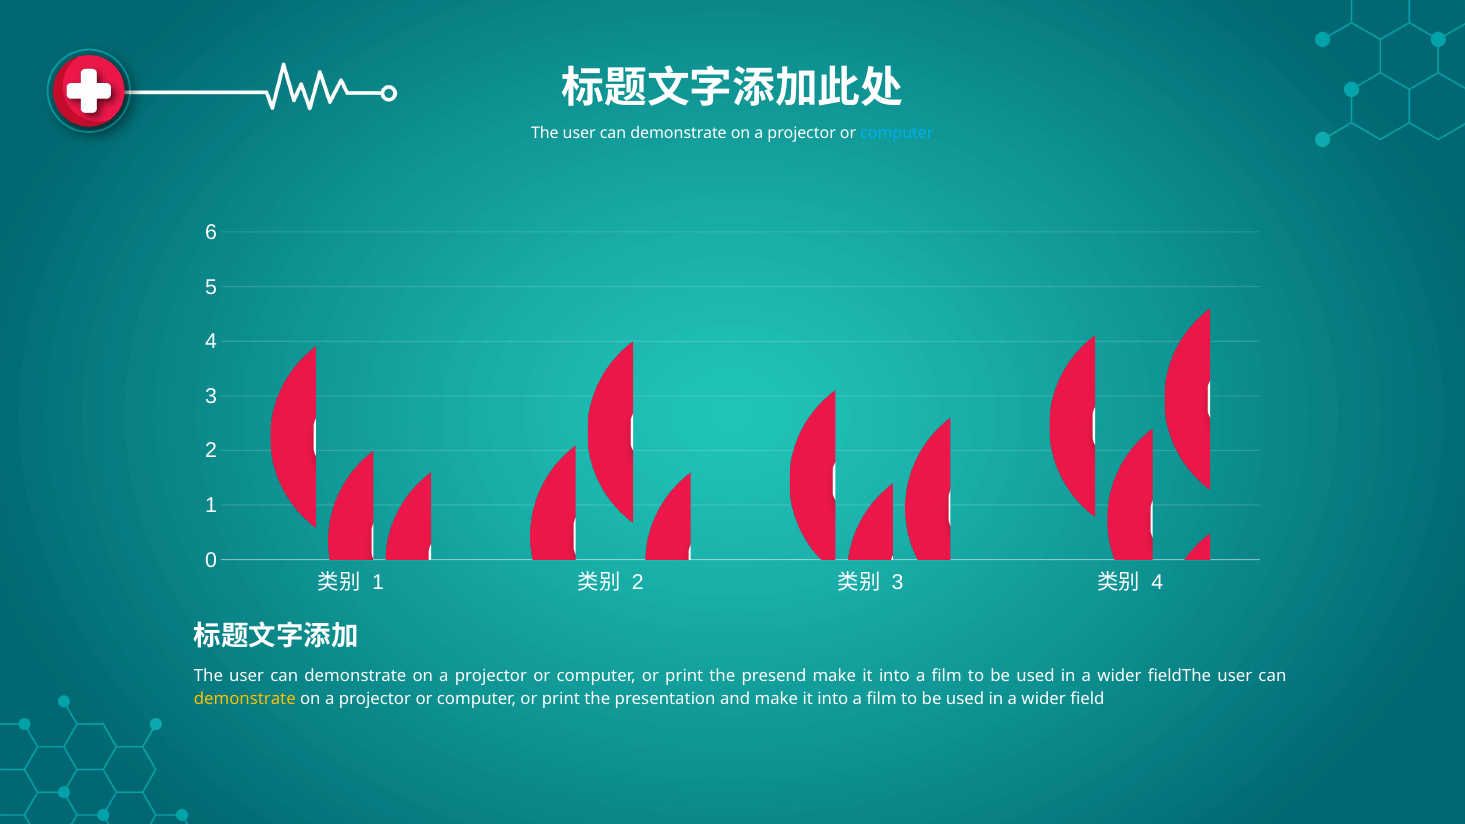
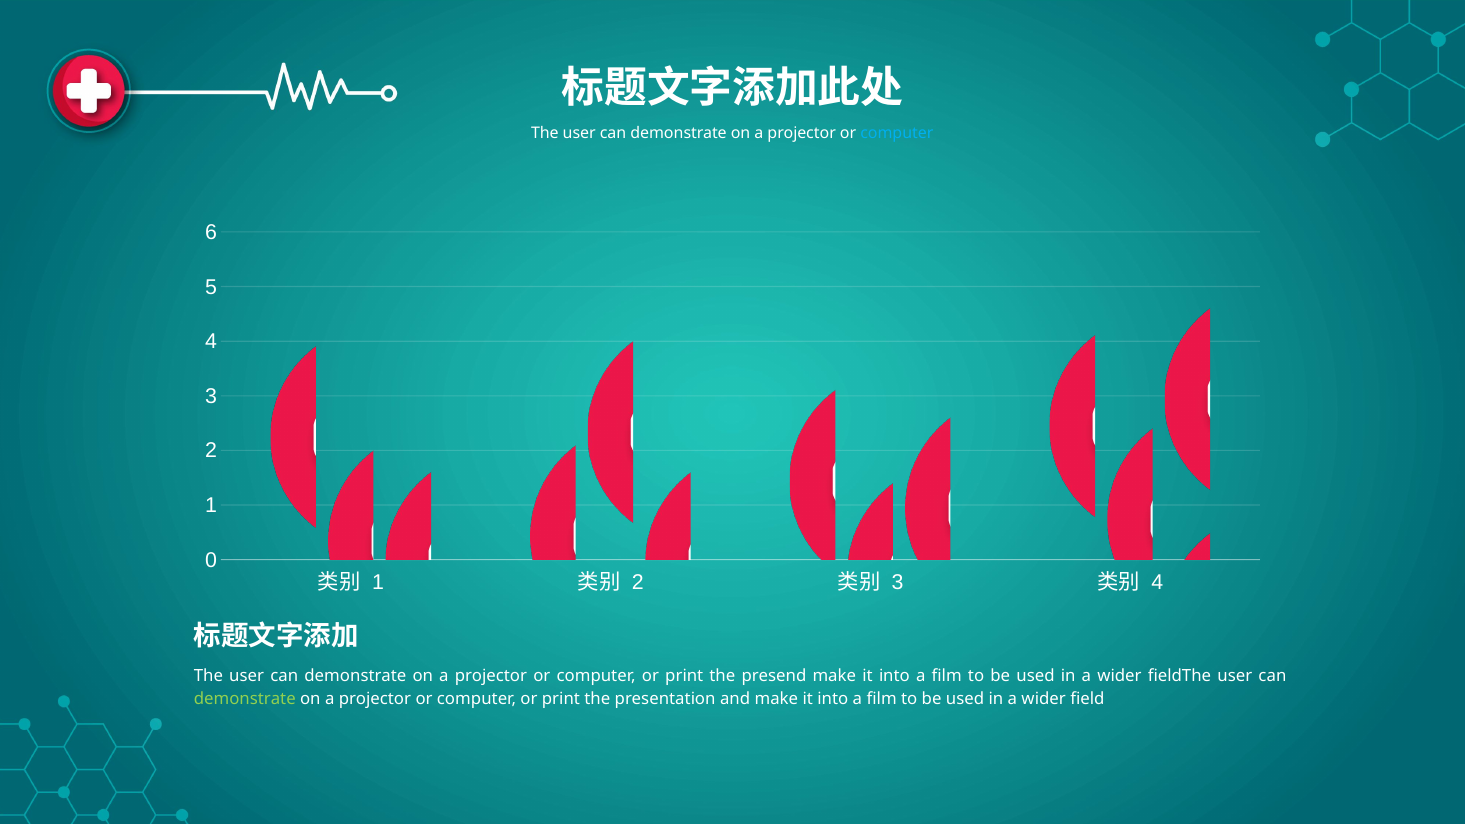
demonstrate colour: yellow -> light green (245, 699)
